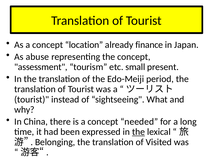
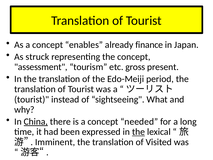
location: location -> enables (84, 45)
abuse: abuse -> struck (37, 57)
small: small -> gross (135, 67)
China underline: none -> present (36, 121)
Belonging: Belonging -> Imminent (55, 142)
